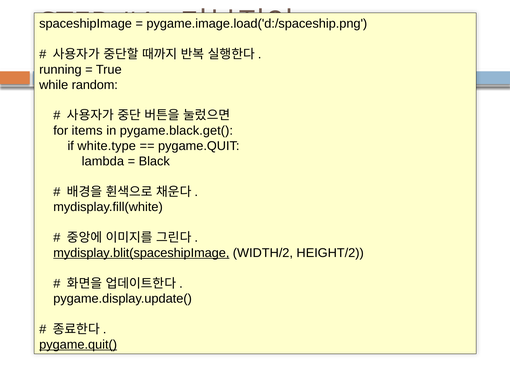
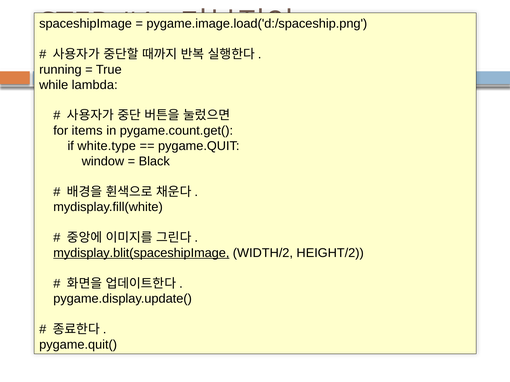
random: random -> lambda (95, 85)
pygame.black.get(: pygame.black.get( -> pygame.count.get( (176, 131)
lambda: lambda -> window (103, 161)
pygame.quit( underline: present -> none (78, 345)
